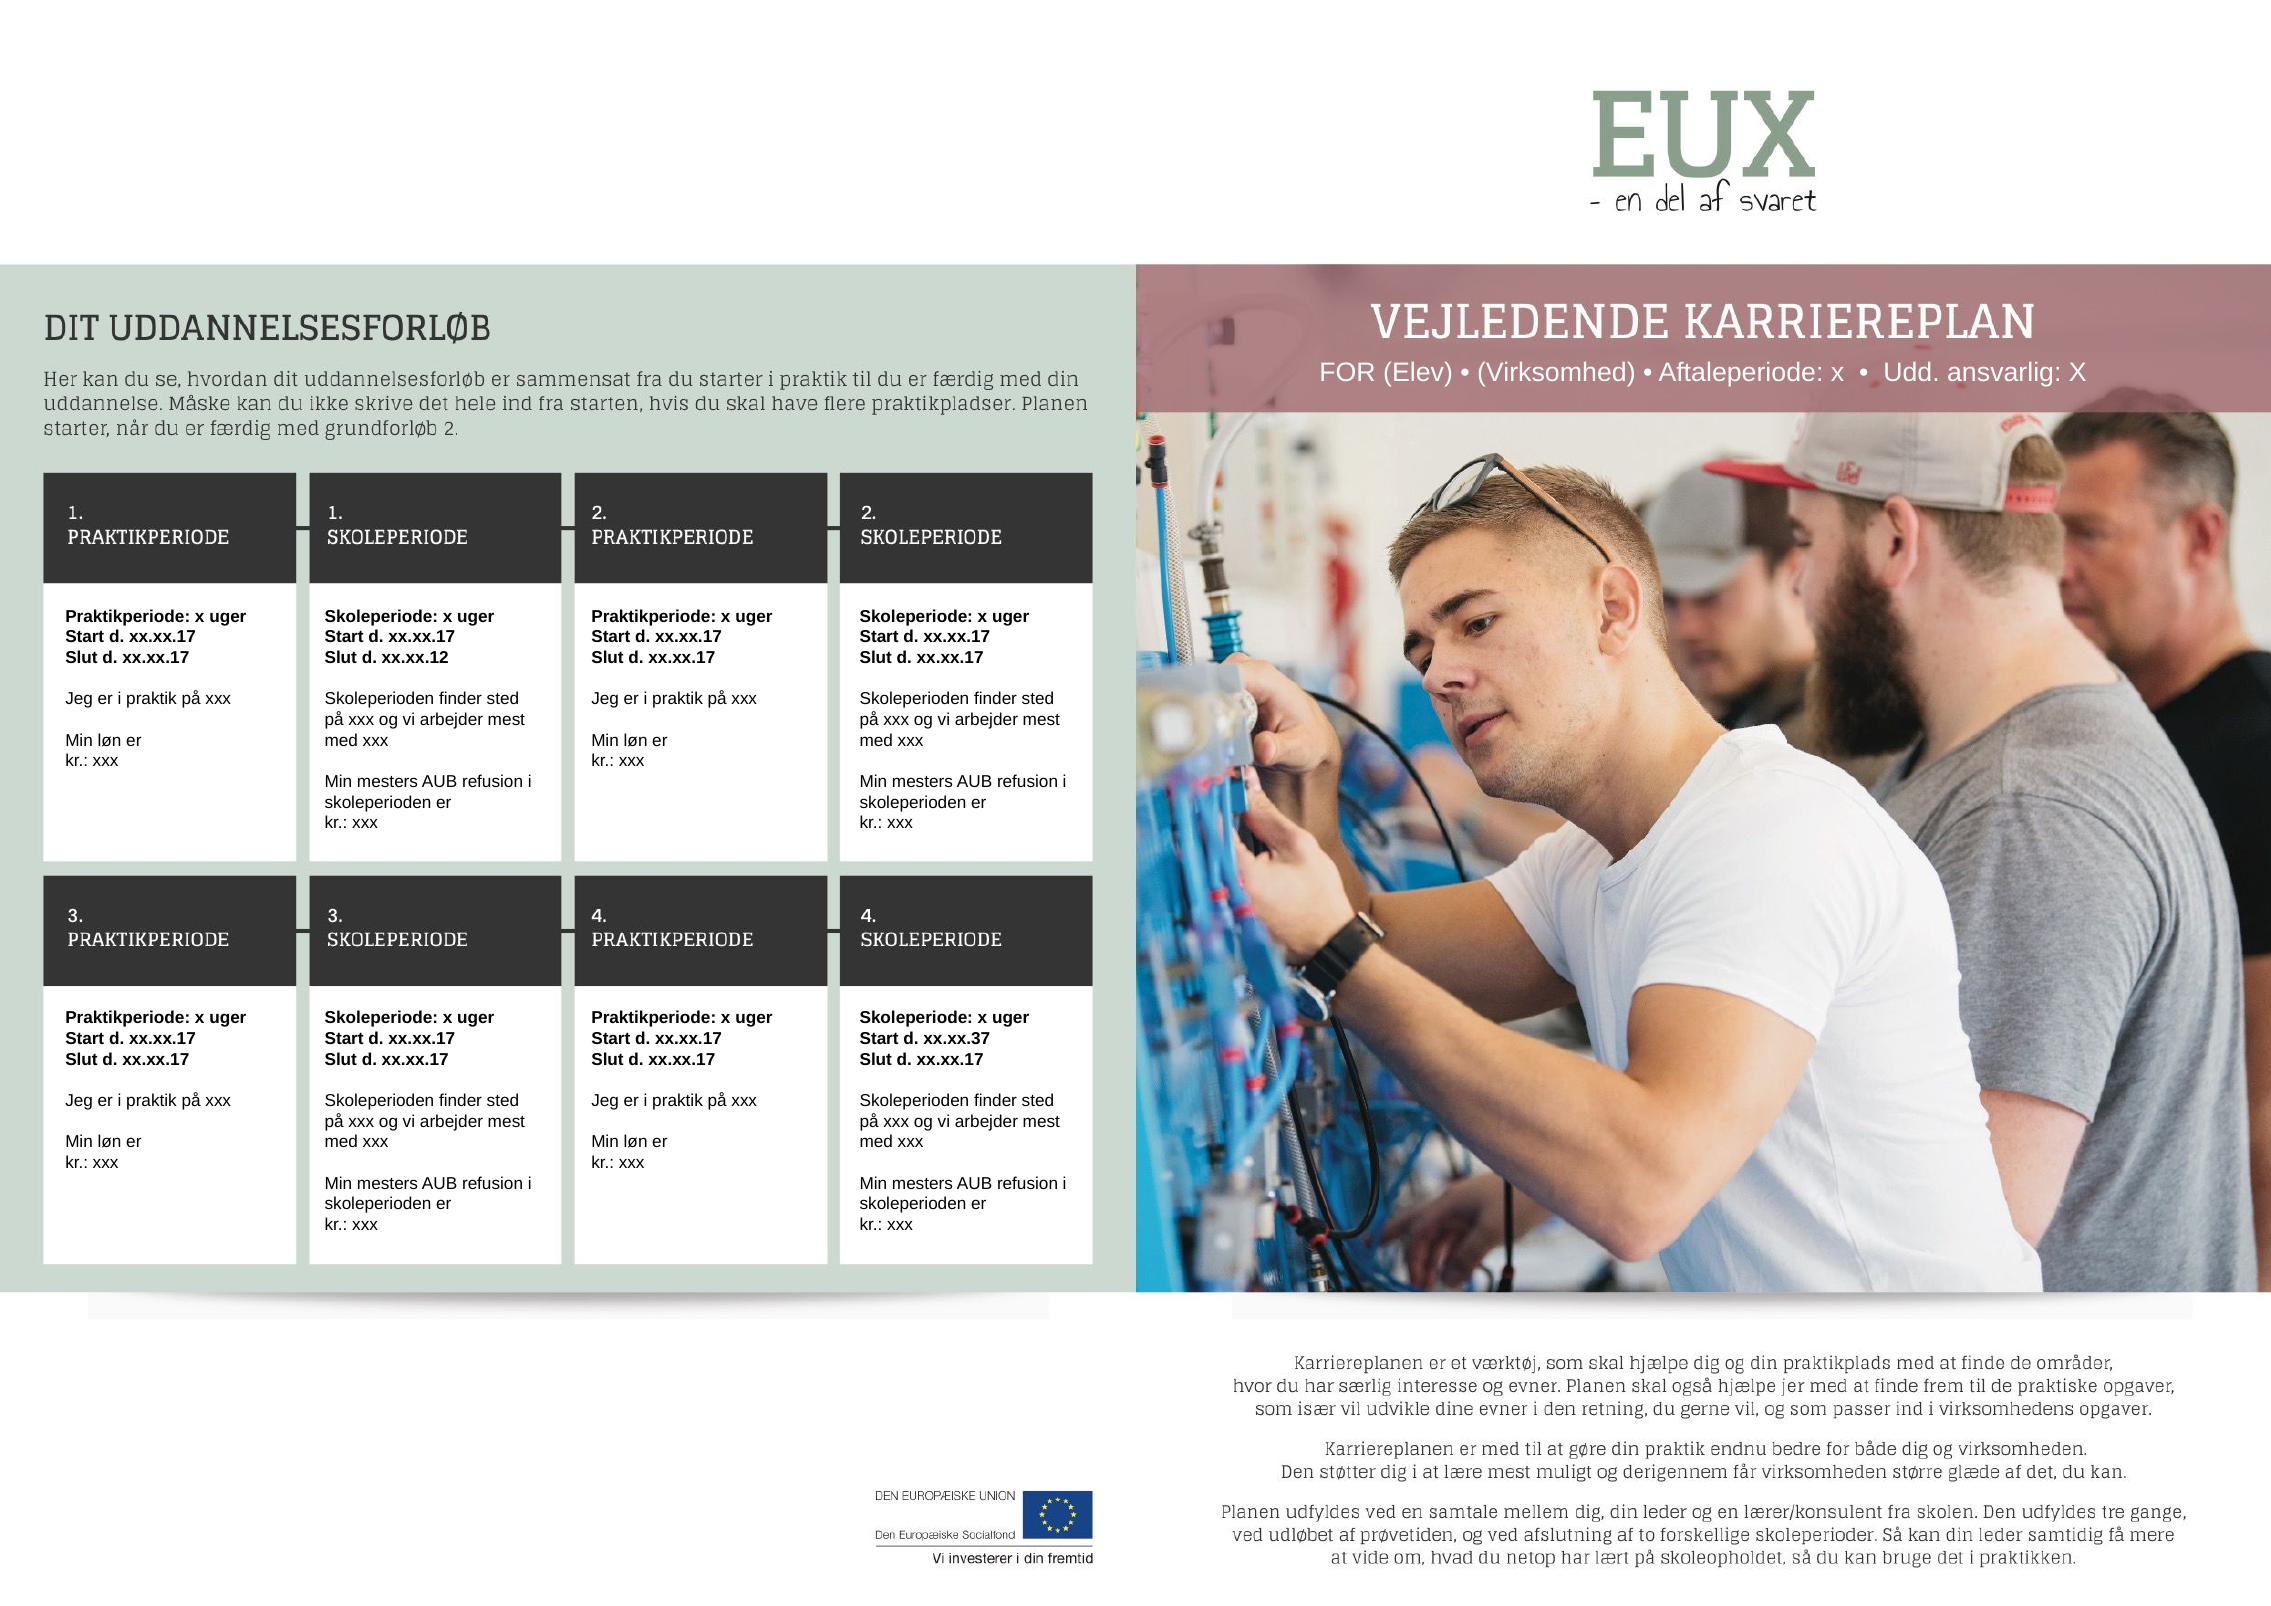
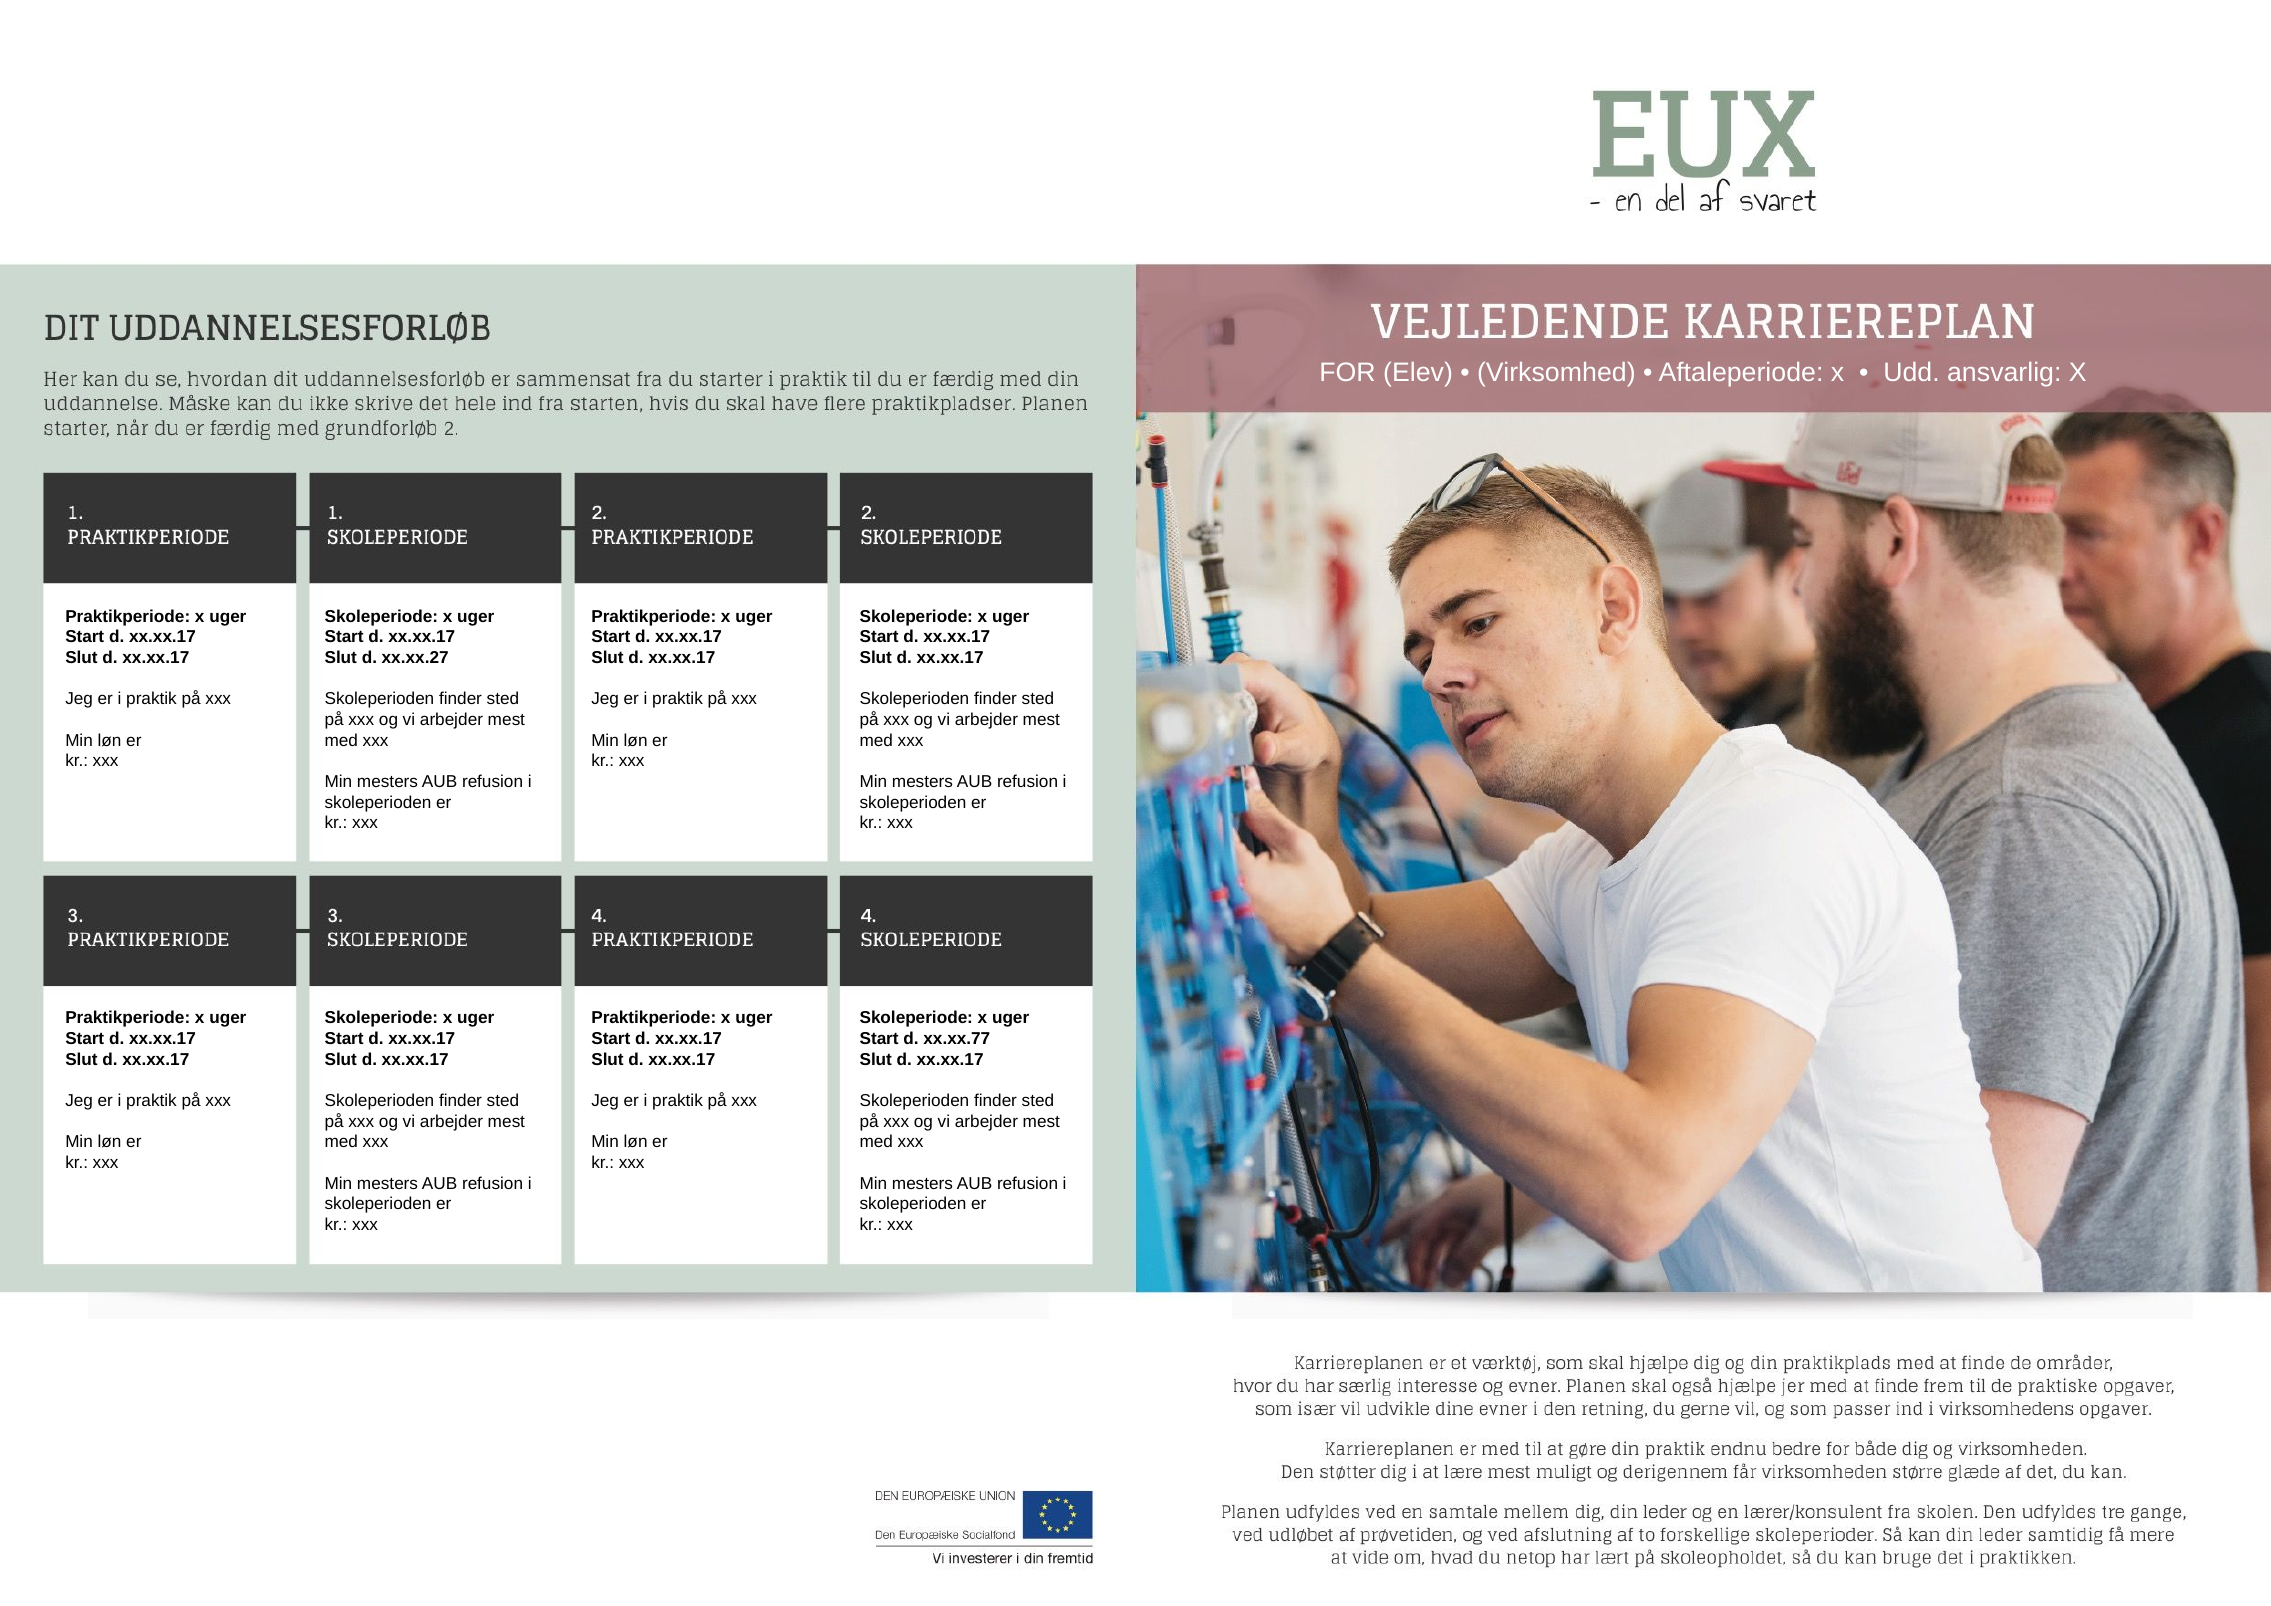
xx.xx.12: xx.xx.12 -> xx.xx.27 (415, 658)
xx.xx.37: xx.xx.37 -> xx.xx.77 (957, 1039)
